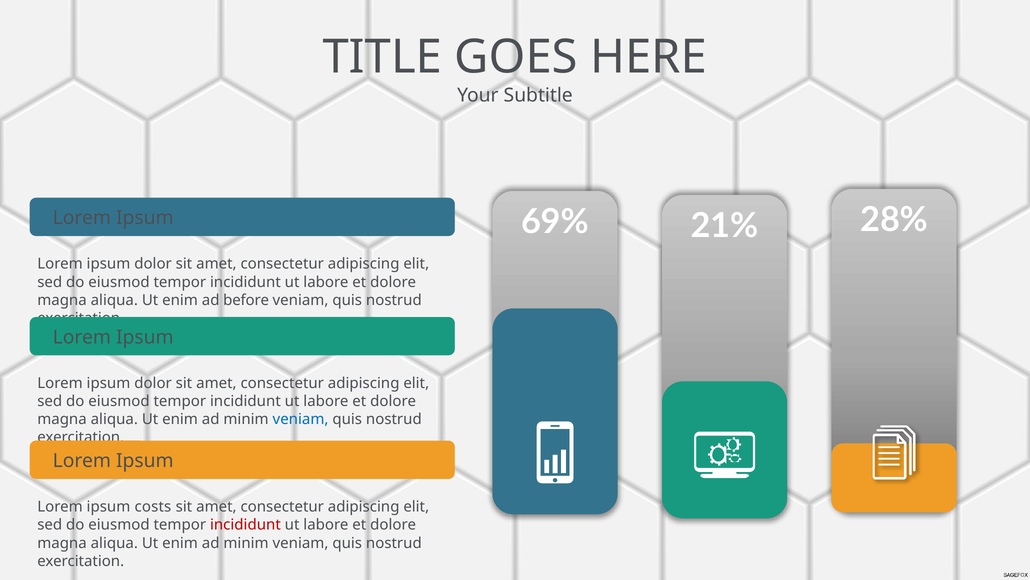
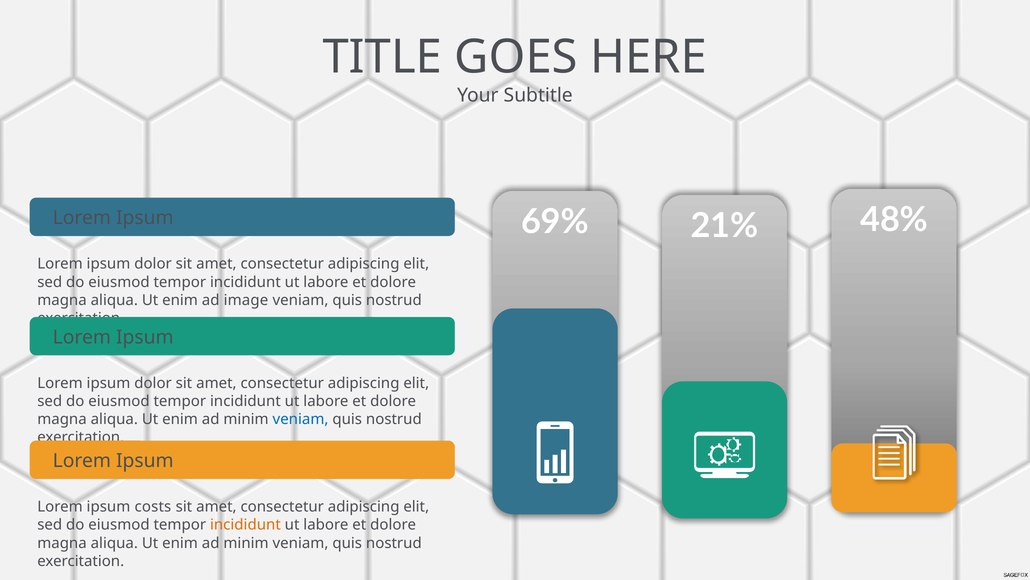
28%: 28% -> 48% (894, 220)
before: before -> image (246, 300)
incididunt colour: red -> orange (245, 524)
